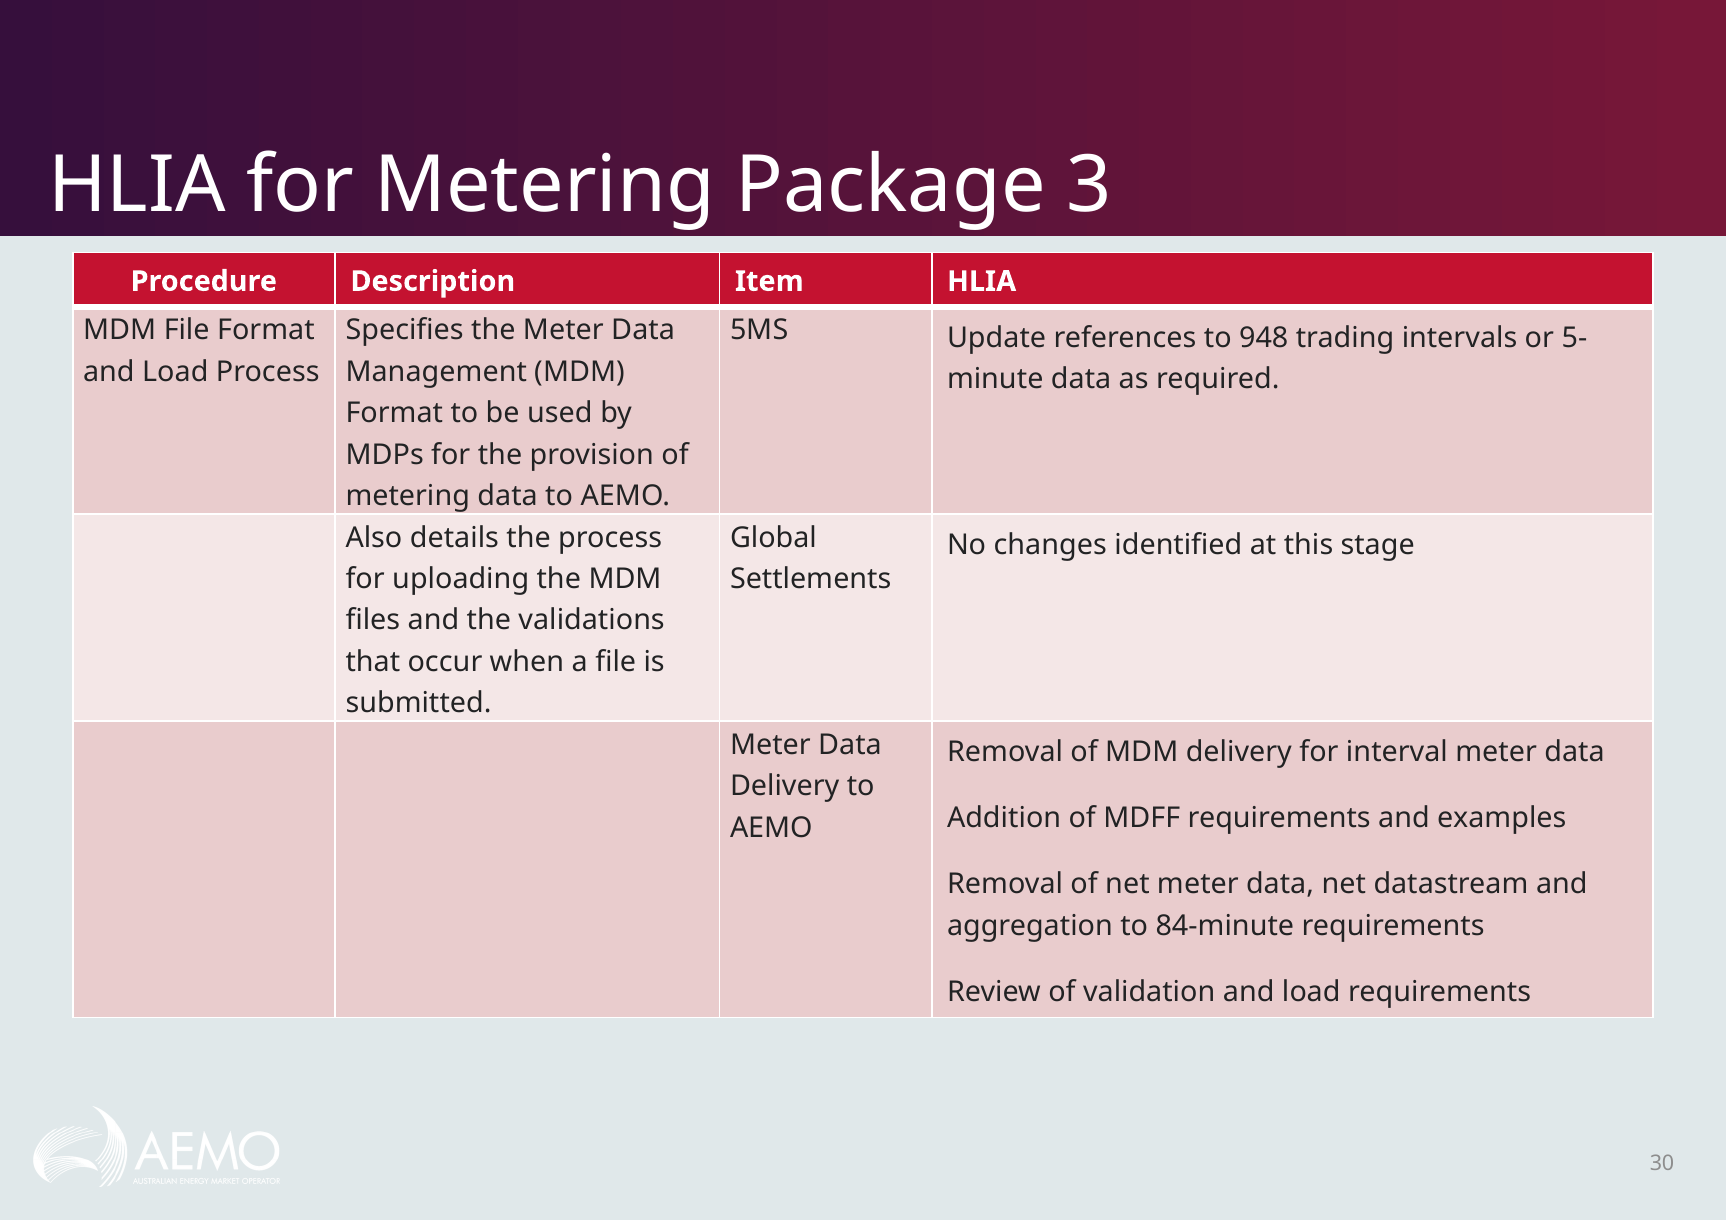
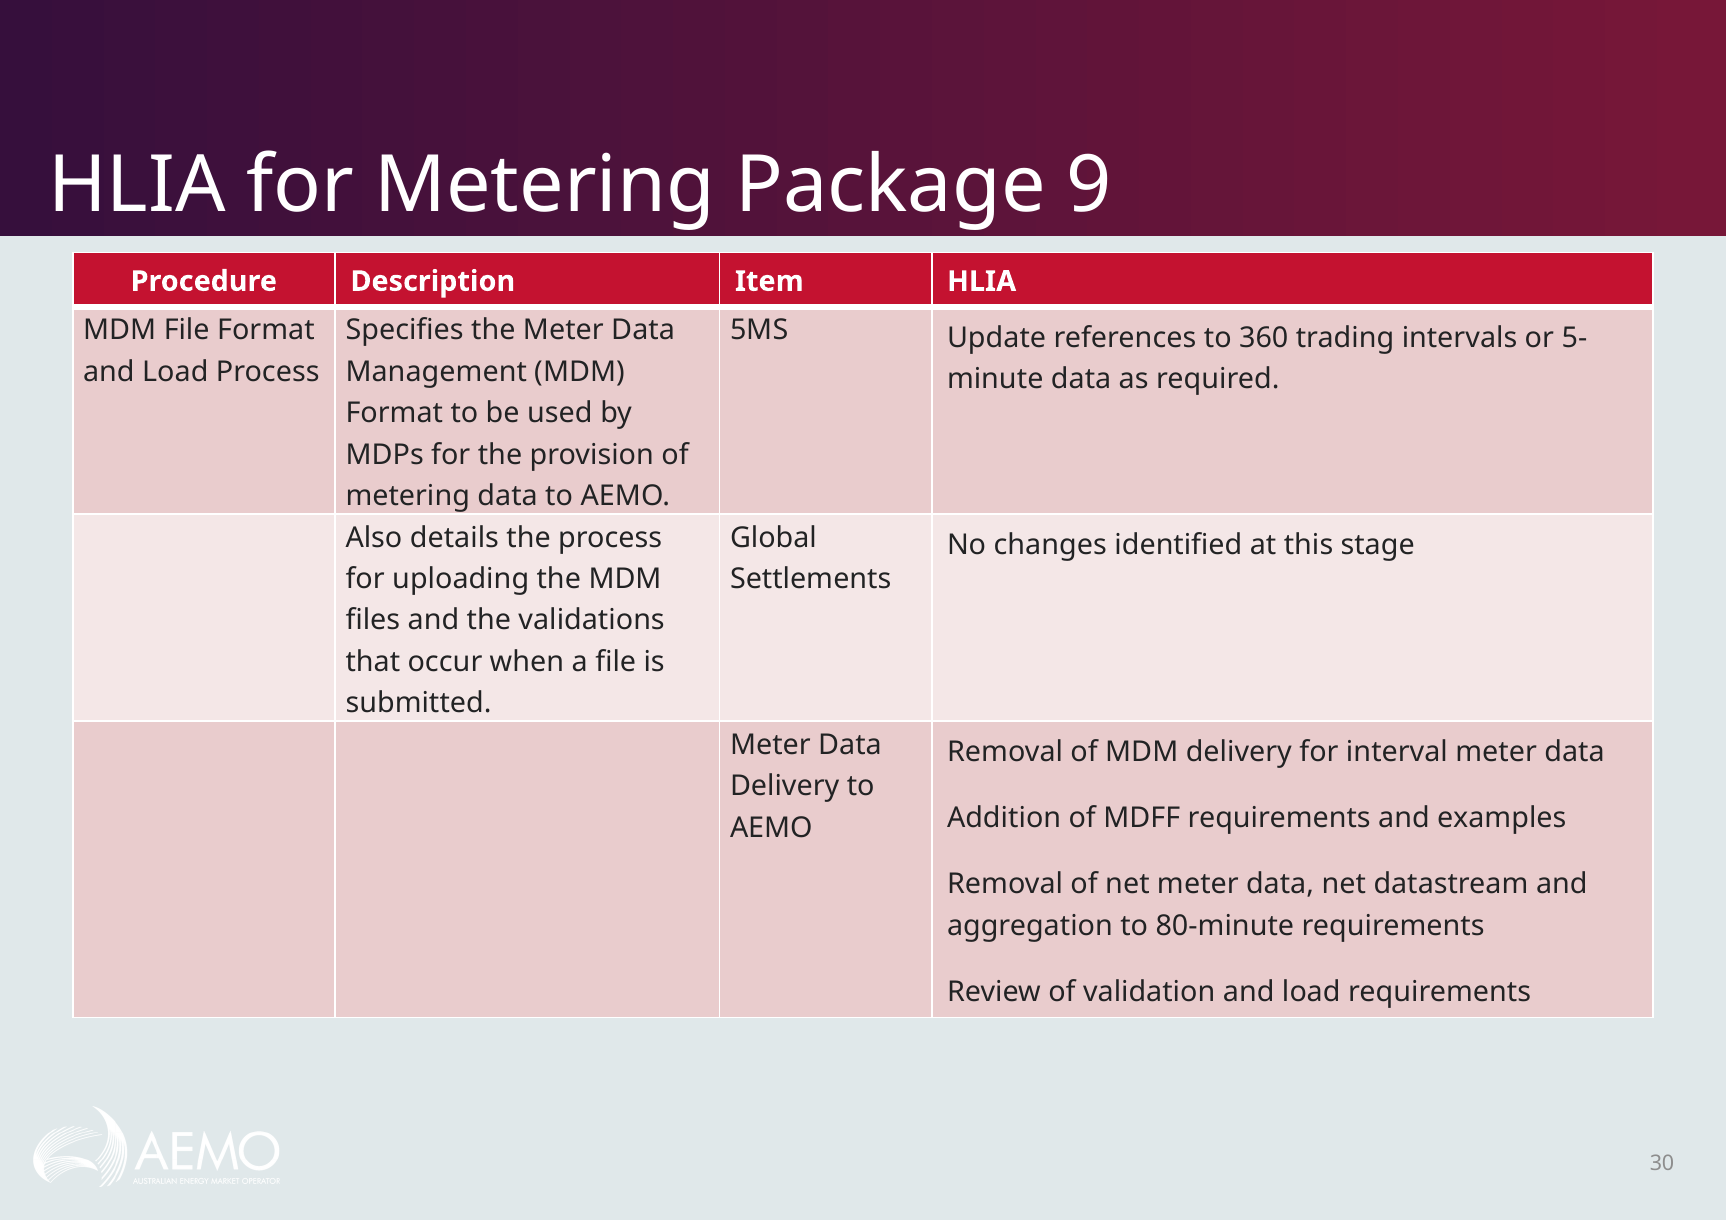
3: 3 -> 9 (1089, 185)
948: 948 -> 360 (1264, 338)
84-minute: 84-minute -> 80-minute (1225, 926)
